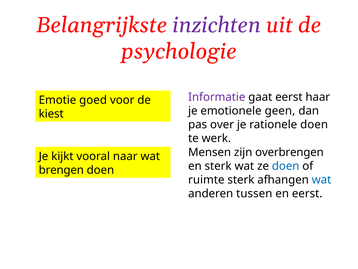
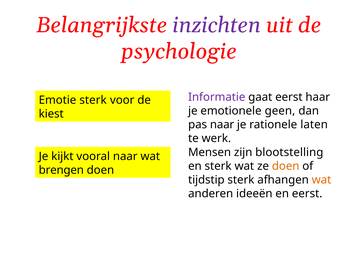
Emotie goed: goed -> sterk (93, 100)
pas over: over -> naar (222, 124)
rationele doen: doen -> laten (314, 124)
overbrengen: overbrengen -> blootstelling (289, 152)
doen colour: blue -> orange (286, 166)
ruimte: ruimte -> tijdstip (206, 180)
wat colour: blue -> orange (322, 180)
tussen: tussen -> ideeën (254, 193)
